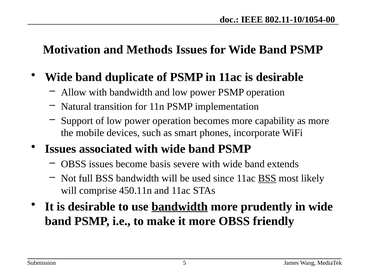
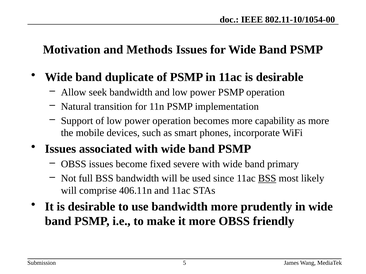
Allow with: with -> seek (98, 92)
basis: basis -> fixed (160, 164)
extends: extends -> primary (283, 164)
450.11n: 450.11n -> 406.11n (135, 191)
bandwidth underline: present -> none (180, 207)
